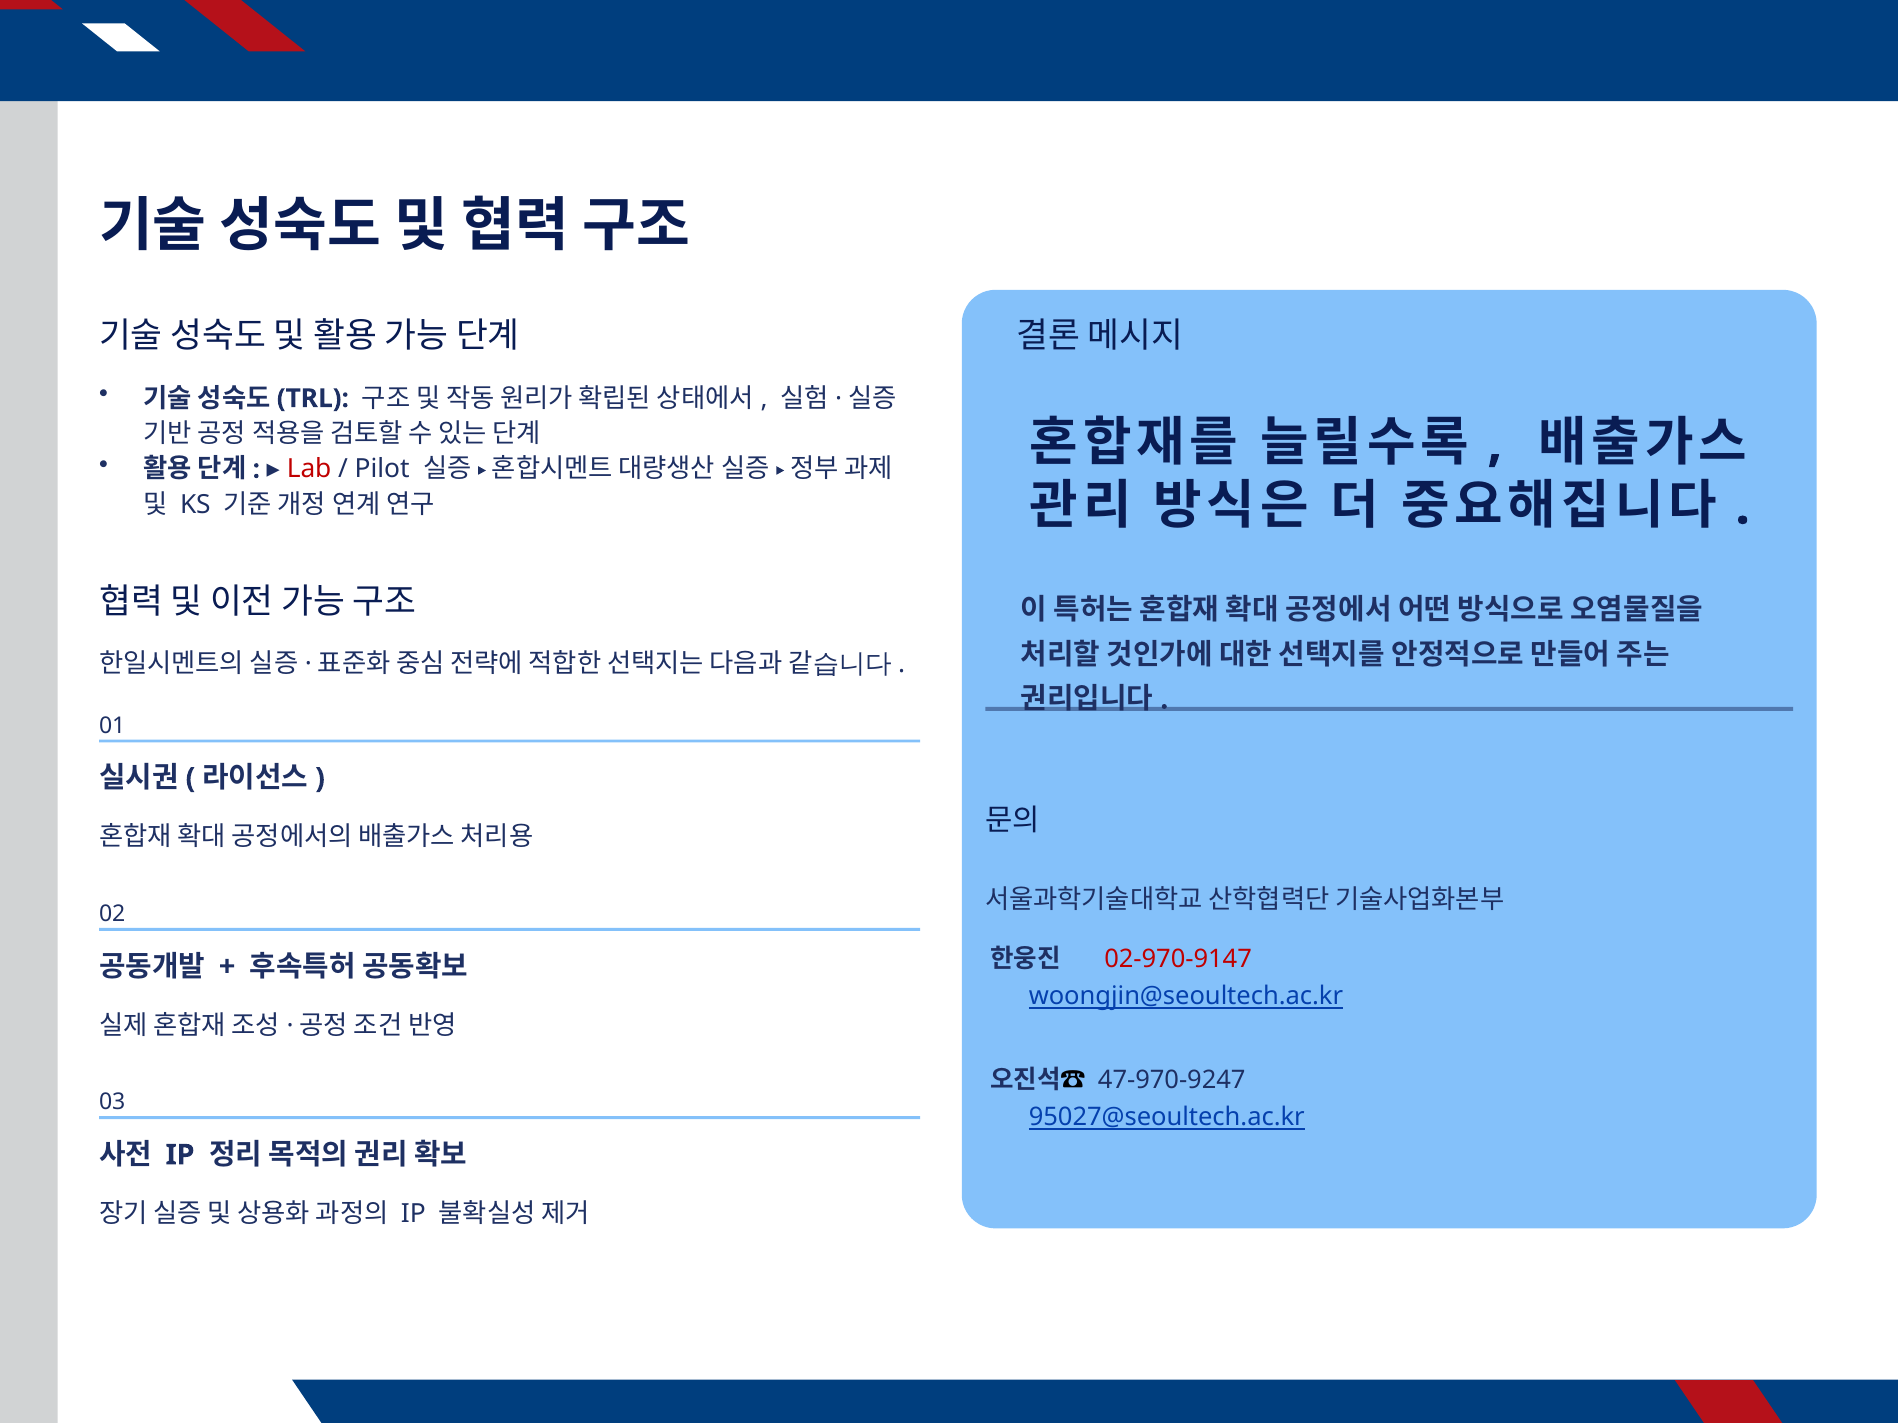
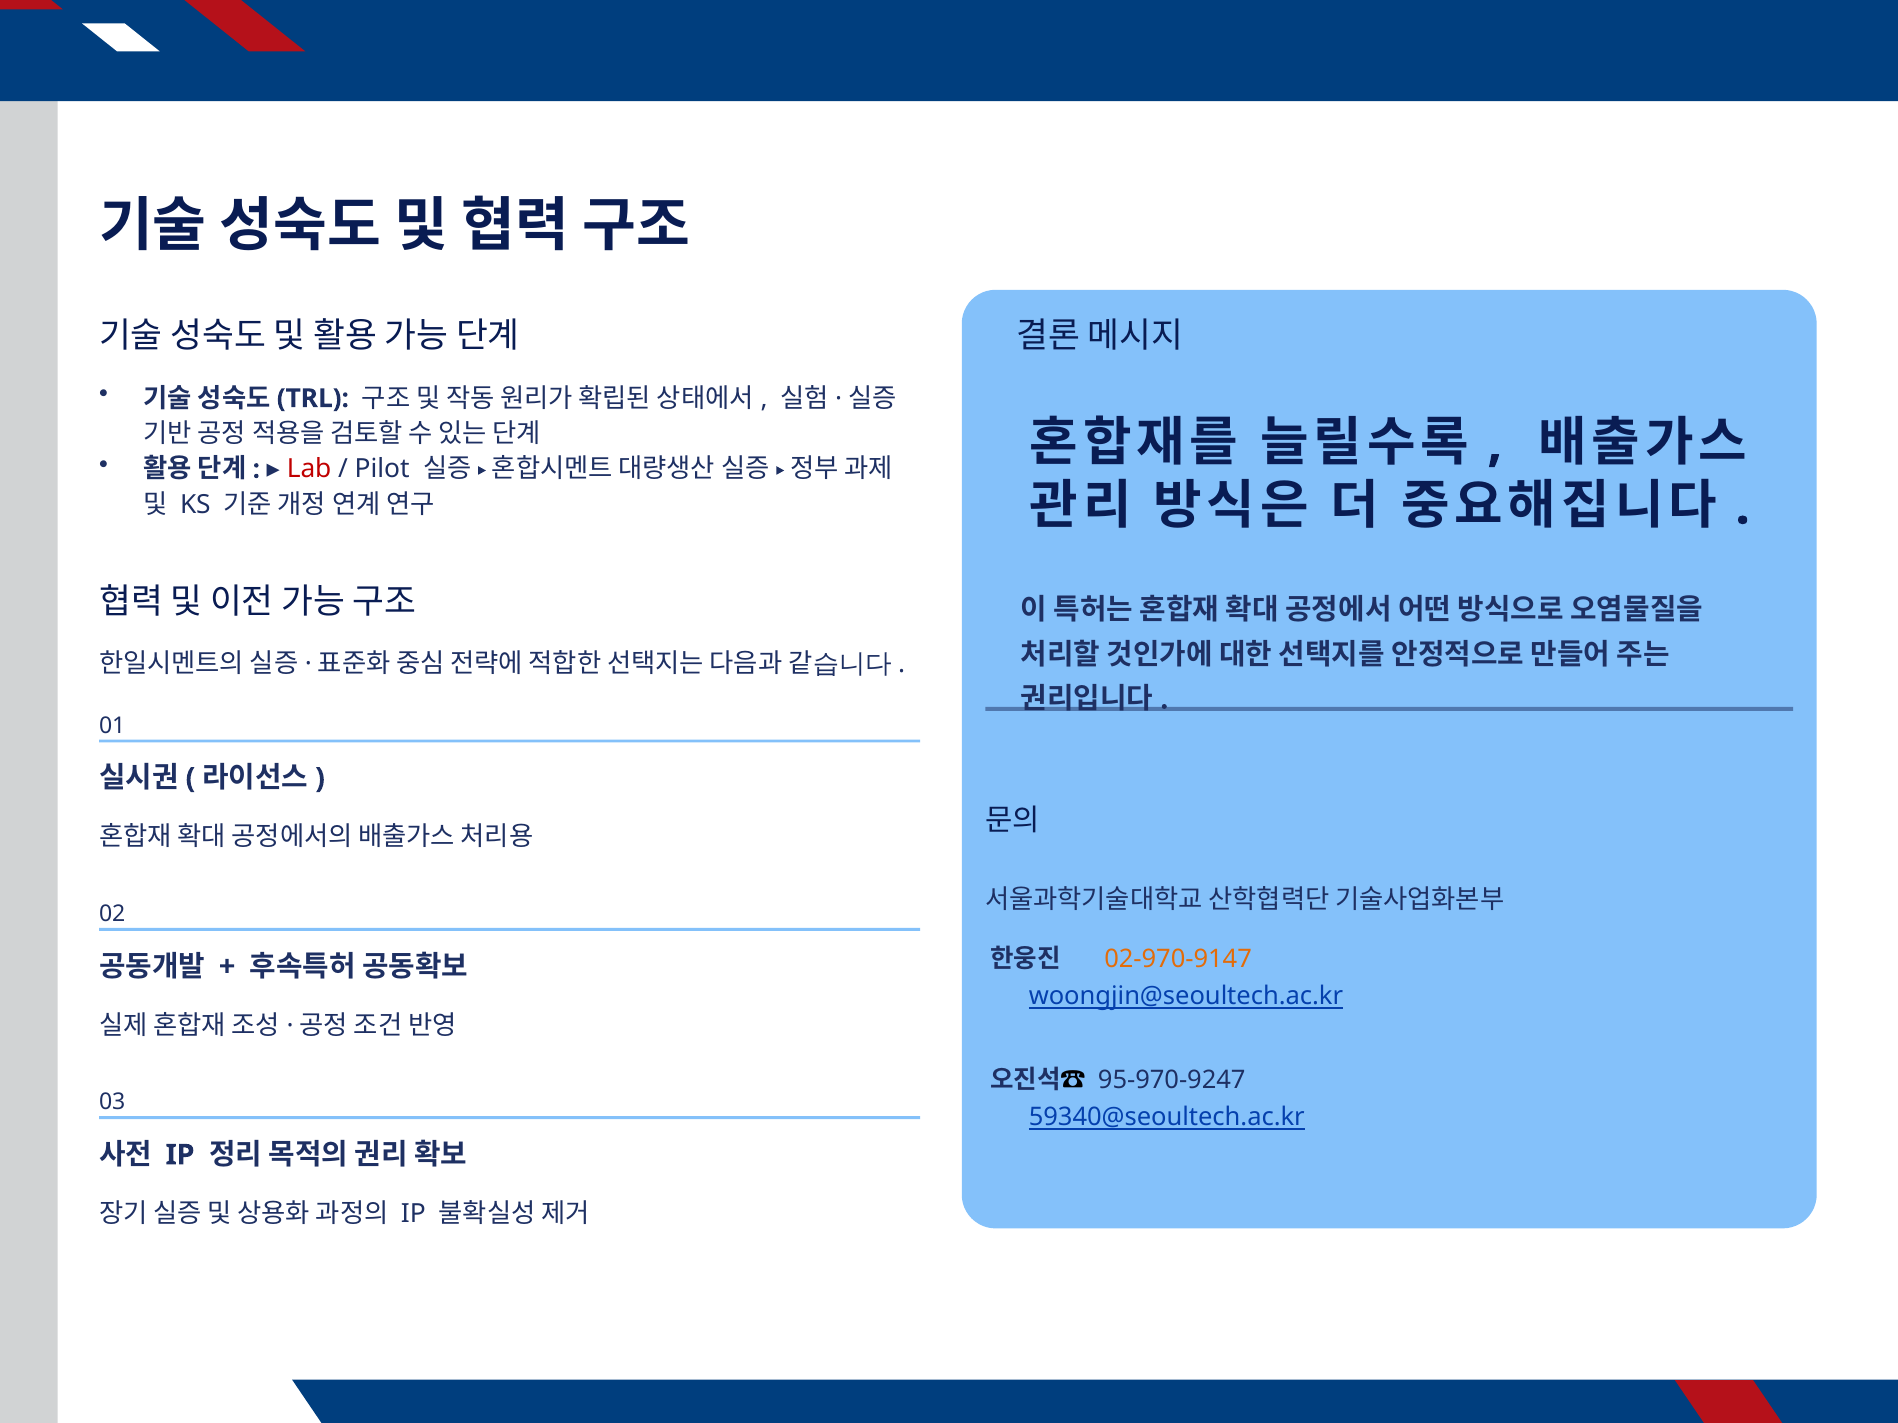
02-970-9147 colour: red -> orange (1178, 960)
47-970-9247: 47-970-9247 -> 95-970-9247 (1172, 1081)
95027@seoultech.ac.kr: 95027@seoultech.ac.kr -> 59340@seoultech.ac.kr (1167, 1118)
